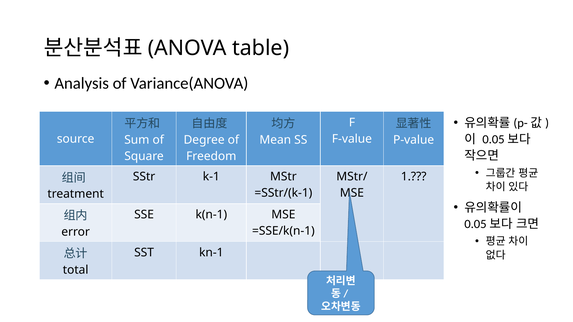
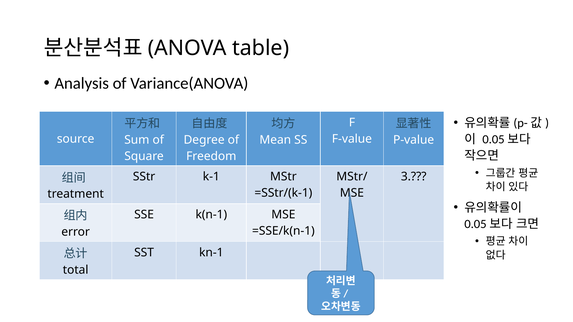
1: 1 -> 3 (414, 177)
